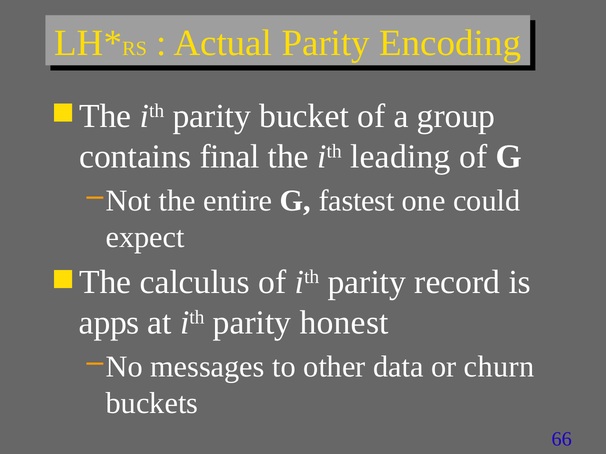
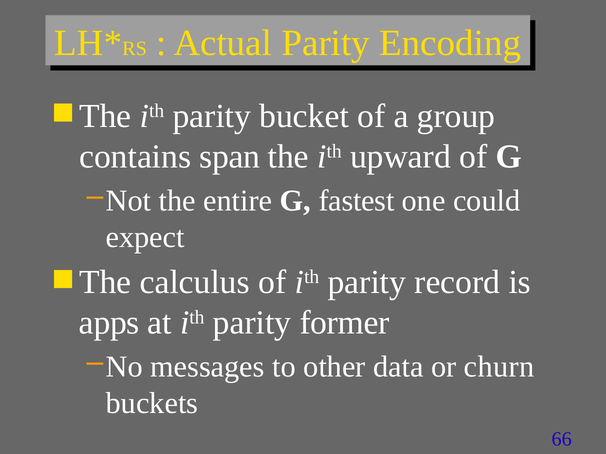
final: final -> span (230, 157)
leading: leading -> upward (401, 157)
honest: honest -> former (344, 323)
